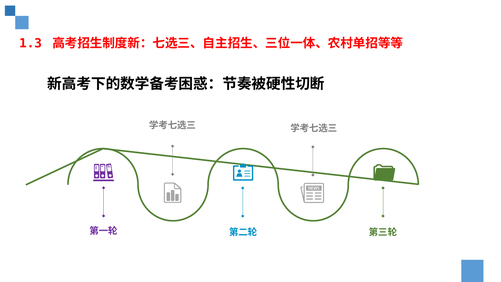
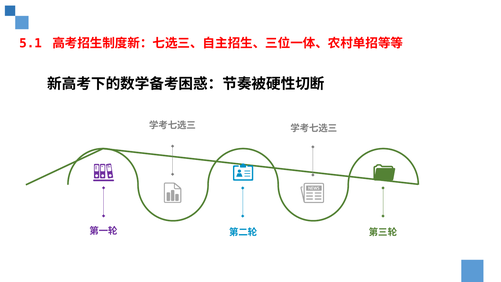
1.3: 1.3 -> 5.1 (31, 43)
